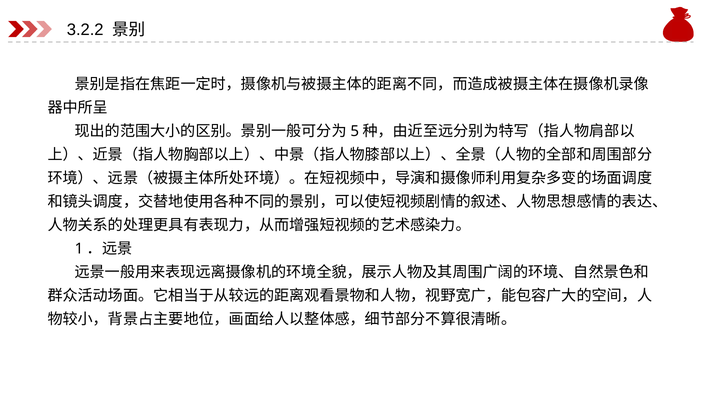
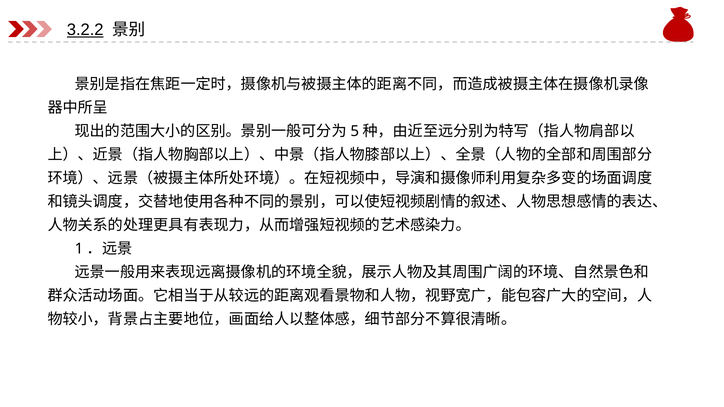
3.2.2 underline: none -> present (85, 30)
